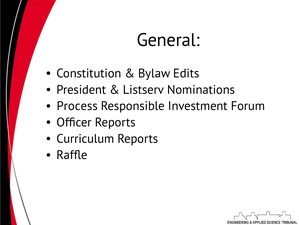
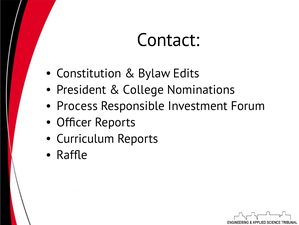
General: General -> Contact (168, 40)
Listserv: Listserv -> College (143, 89)
